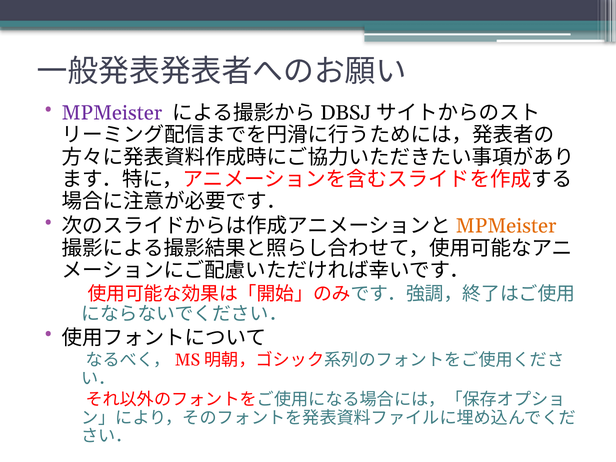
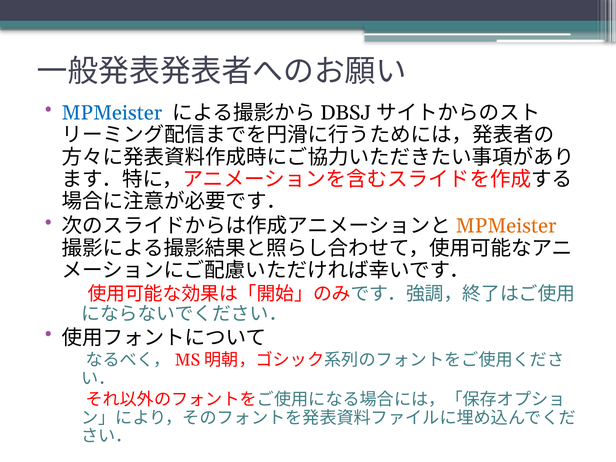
MPMeister colour: purple -> blue (112, 113)
